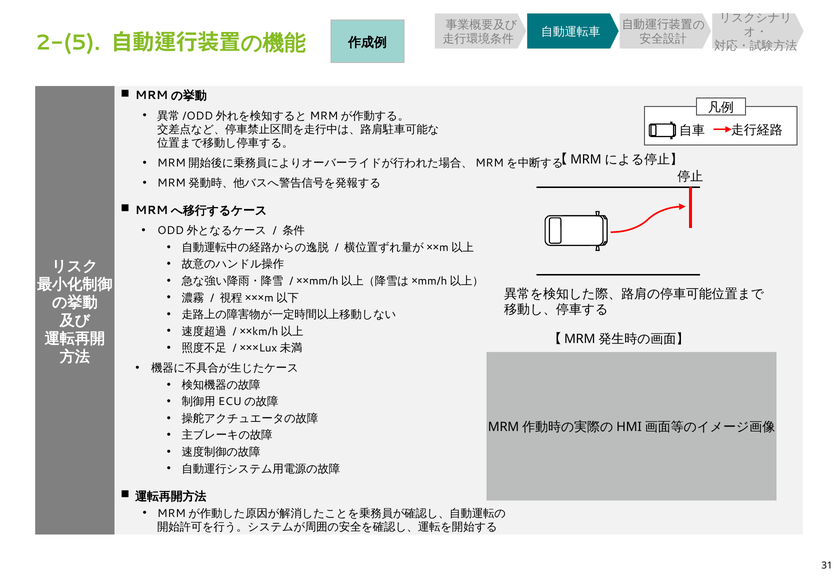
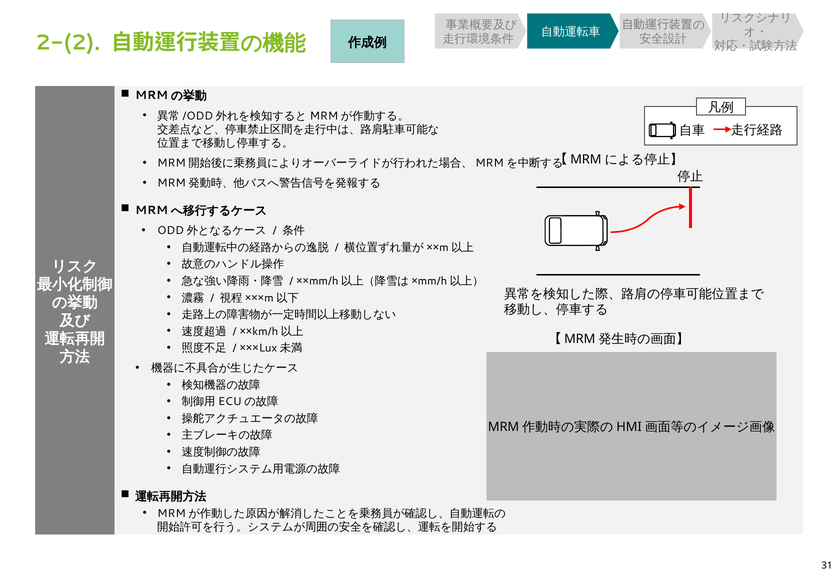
2-(5: 2-(5 -> 2-(2 (68, 43)
